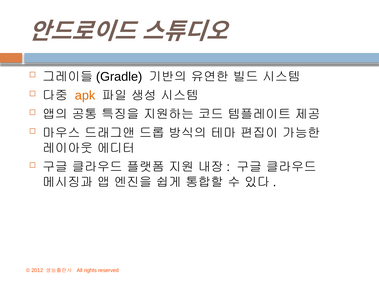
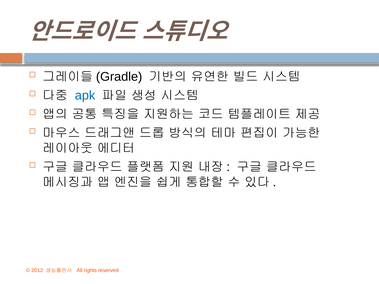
apk colour: orange -> blue (85, 96)
